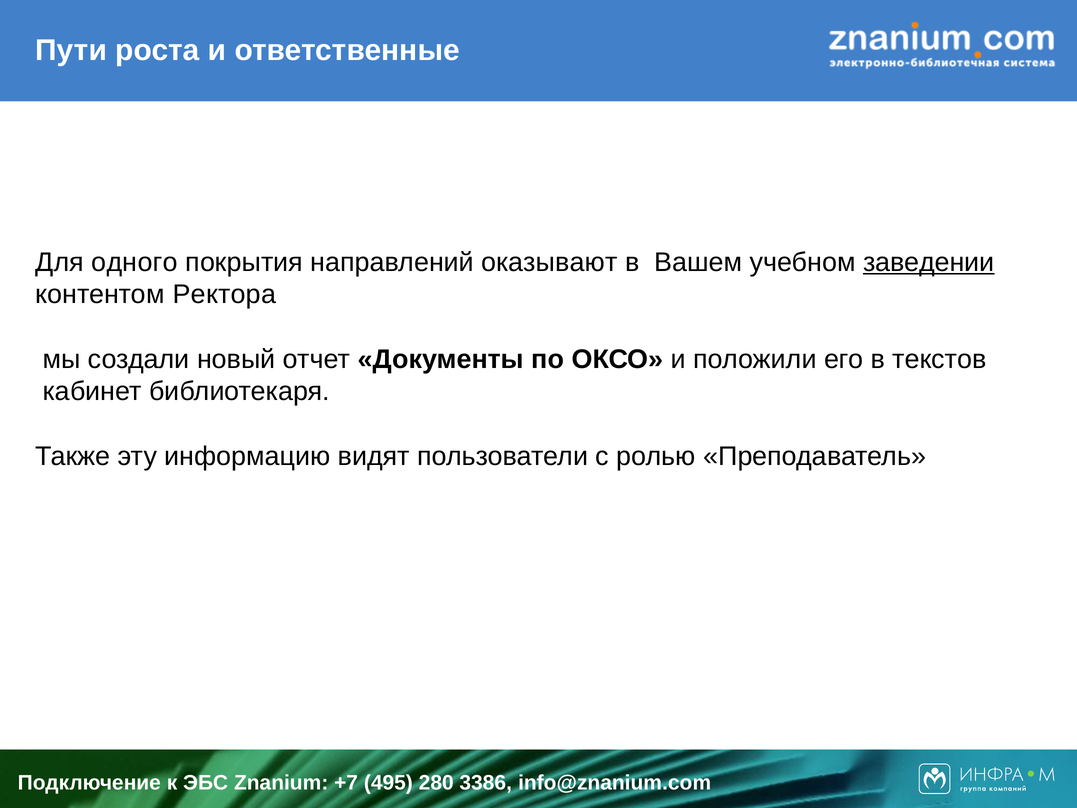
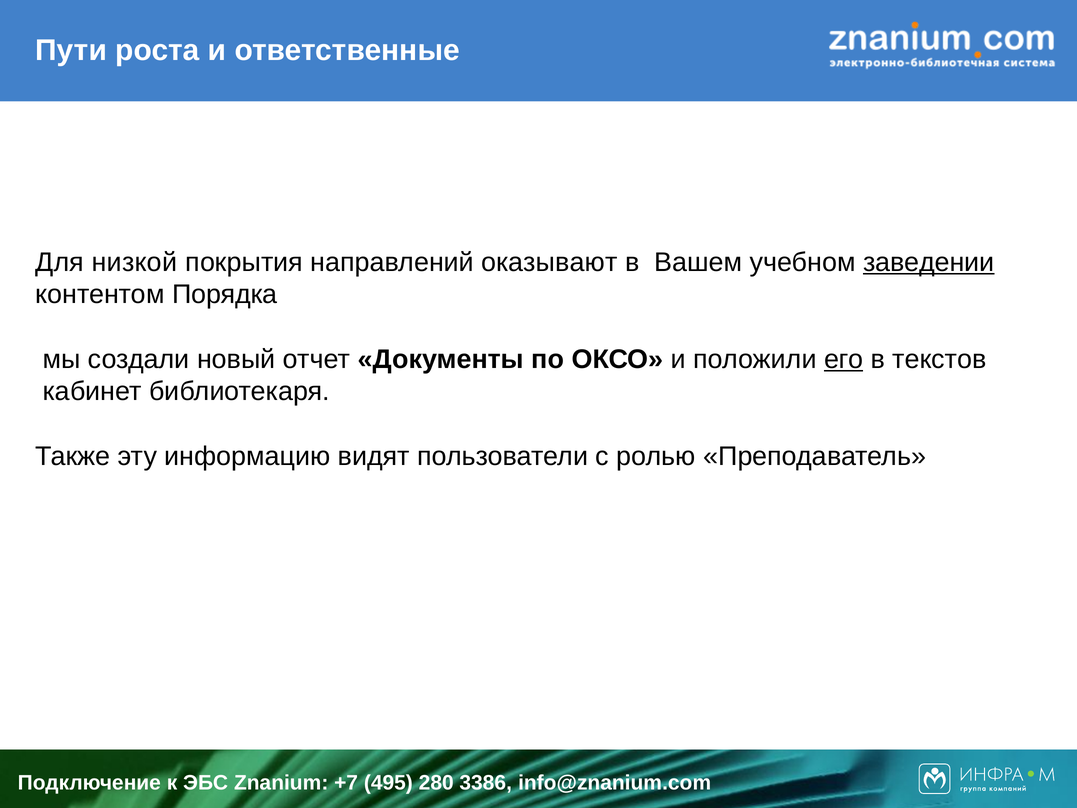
одного: одного -> низкой (135, 262)
Ректора: Ректора -> Порядка (225, 294)
его underline: none -> present (844, 359)
